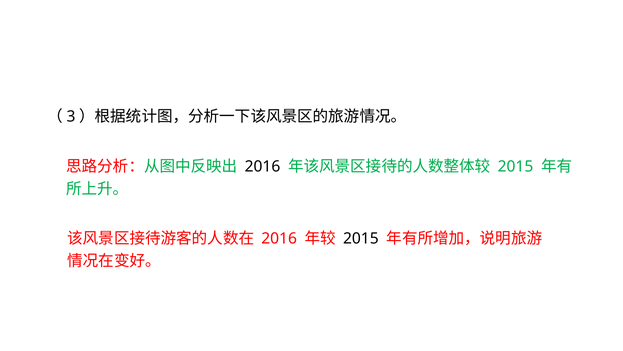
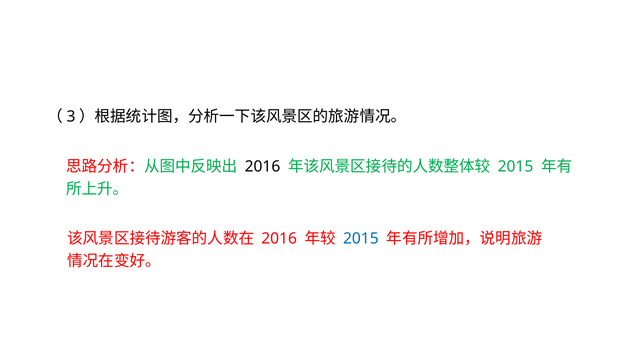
2015 colour: black -> blue (361, 238)
